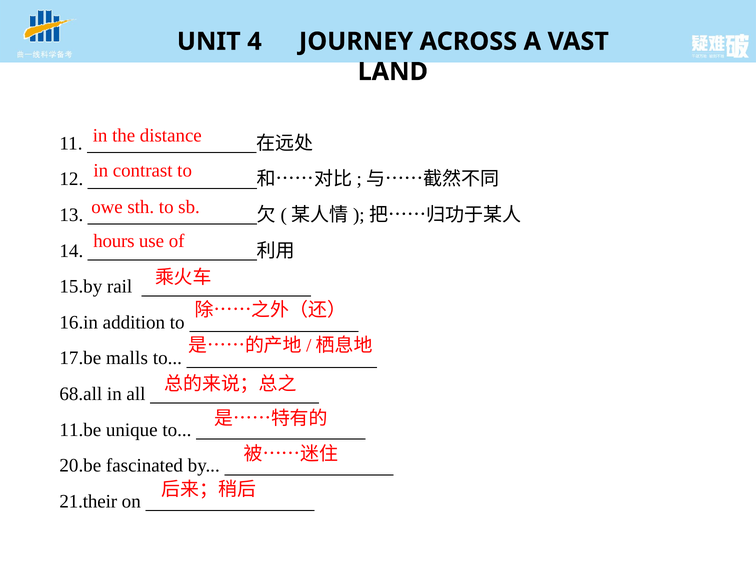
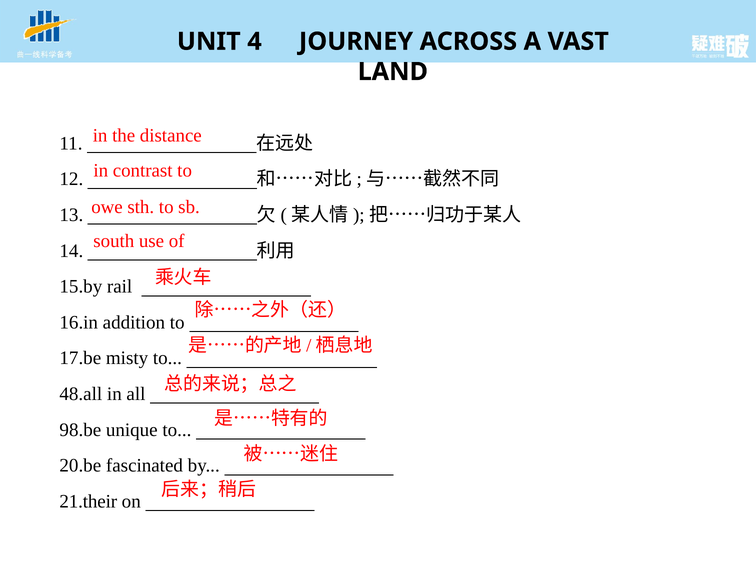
hours: hours -> south (114, 241)
malls: malls -> misty (127, 358)
68.all: 68.all -> 48.all (81, 394)
11.be: 11.be -> 98.be (80, 429)
